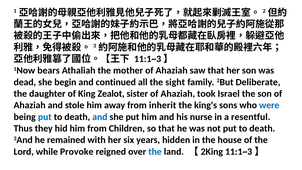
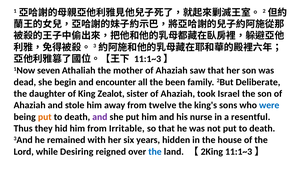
bears: bears -> seven (49, 70)
continued: continued -> encounter (116, 82)
sight: sight -> been (175, 82)
inherit: inherit -> twelve (163, 105)
put colour: blue -> orange (45, 117)
and colour: blue -> purple (100, 117)
Children: Children -> Irritable (127, 128)
Provoke: Provoke -> Desiring (77, 151)
